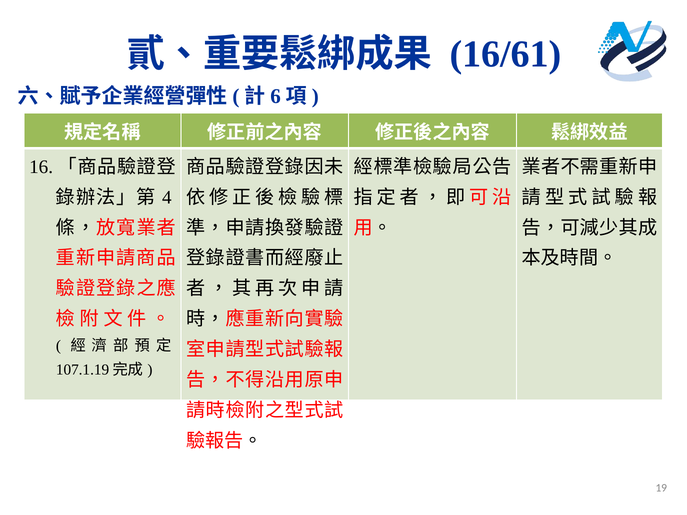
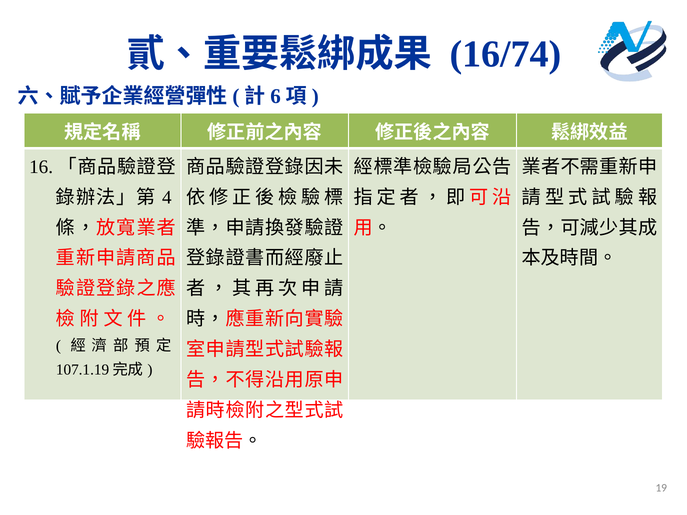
16/61: 16/61 -> 16/74 (506, 54)
